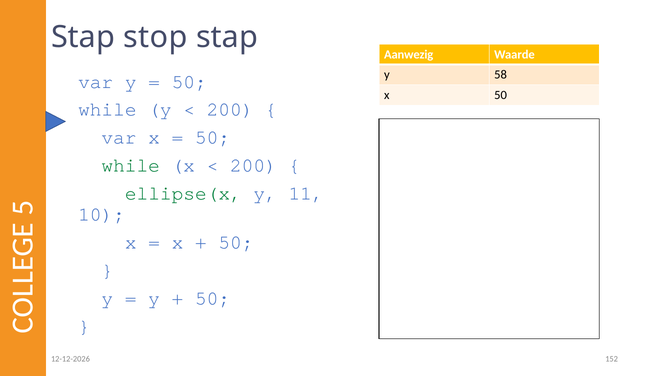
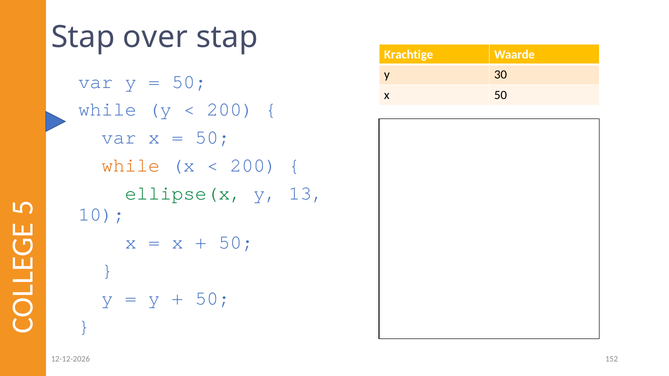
stop: stop -> over (155, 37)
Aanwezig: Aanwezig -> Krachtige (409, 55)
58: 58 -> 30 (501, 75)
while colour: green -> orange (131, 166)
11: 11 -> 13 (306, 194)
